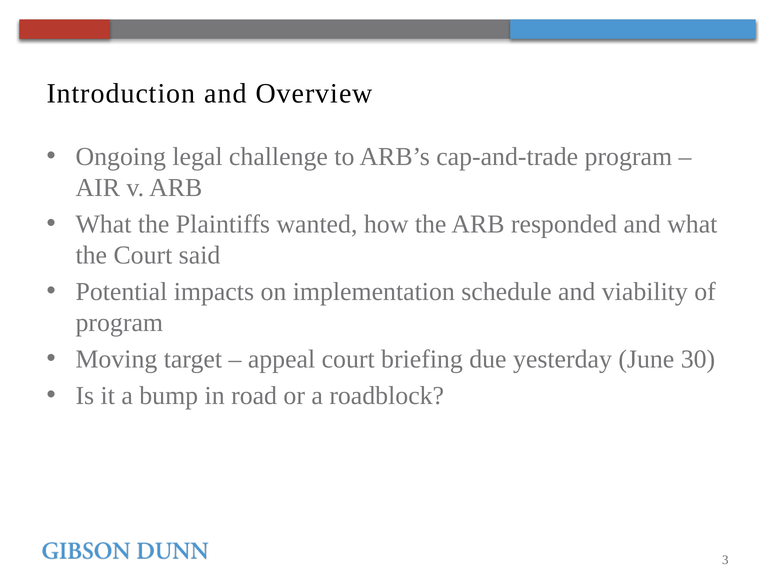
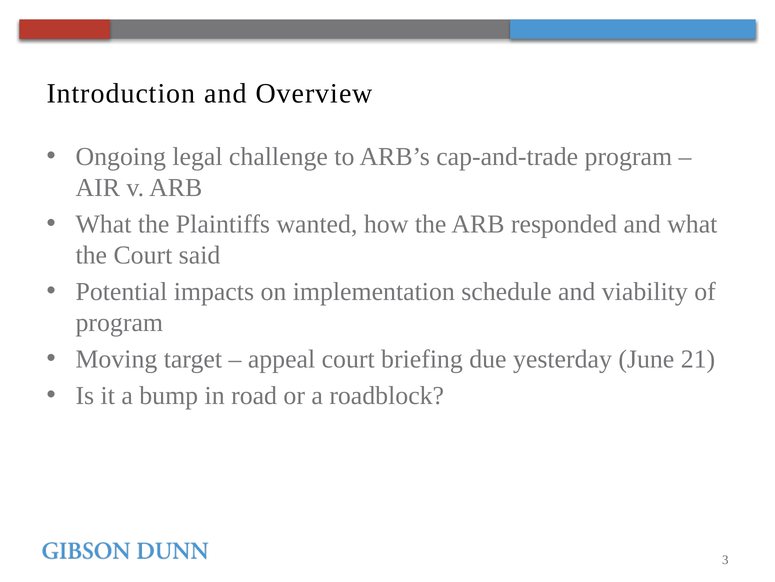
30: 30 -> 21 (698, 359)
